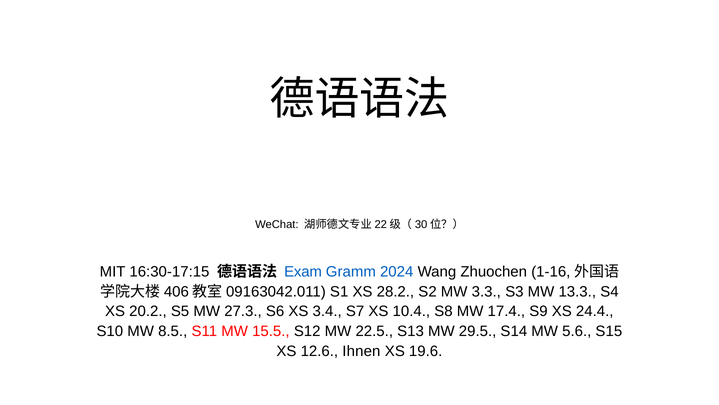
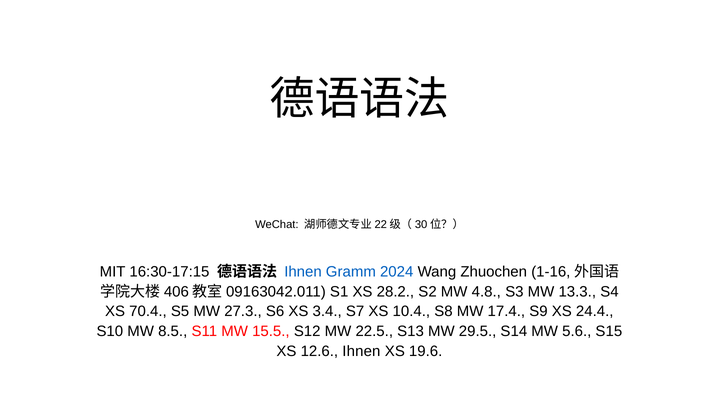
Exam: Exam -> Ihnen (303, 272)
3.3: 3.3 -> 4.8 (486, 291)
20.2: 20.2 -> 70.4 (148, 311)
